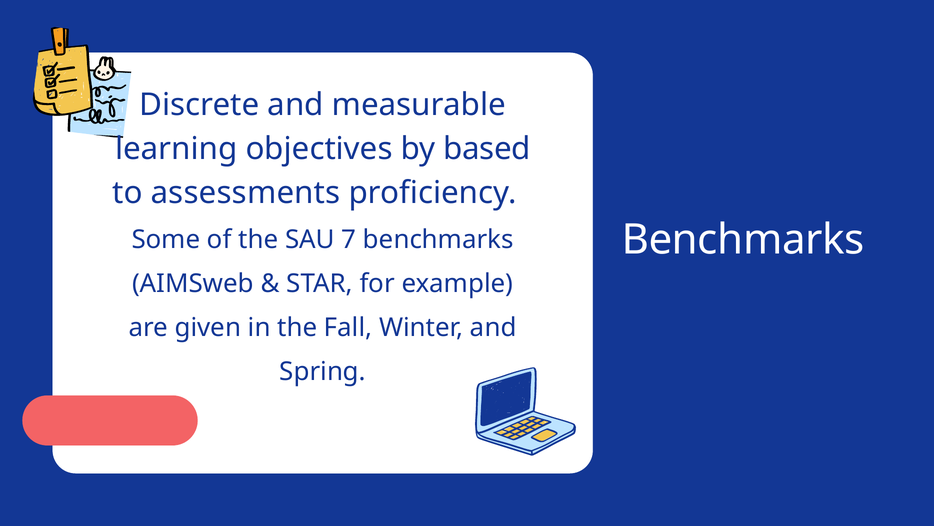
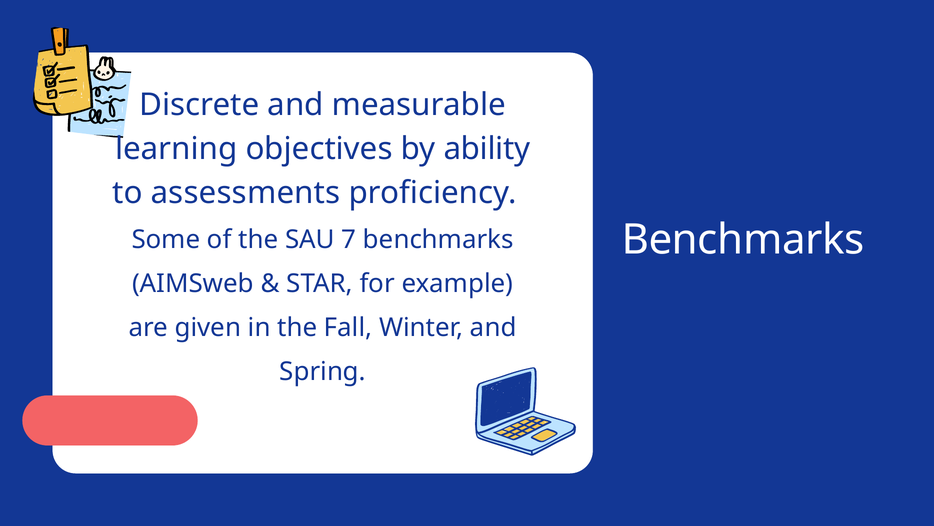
based: based -> ability (487, 149)
